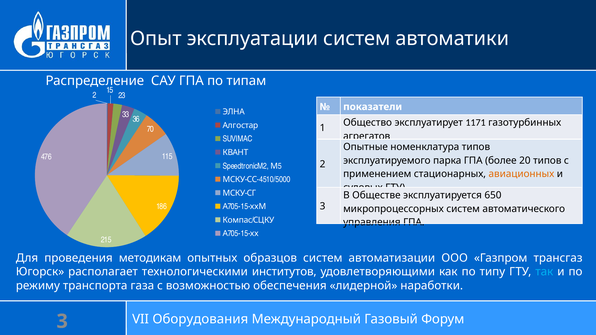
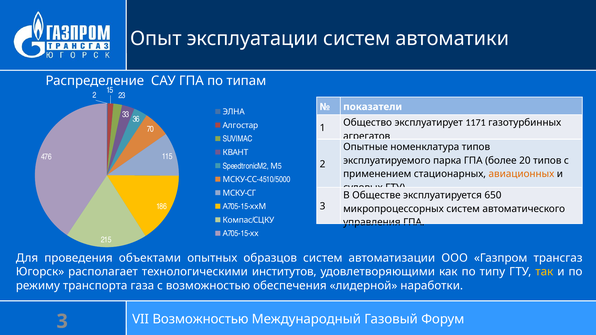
методикам: методикам -> объектами (150, 258)
так colour: light blue -> yellow (544, 272)
VII Оборудования: Оборудования -> Возможностью (200, 319)
